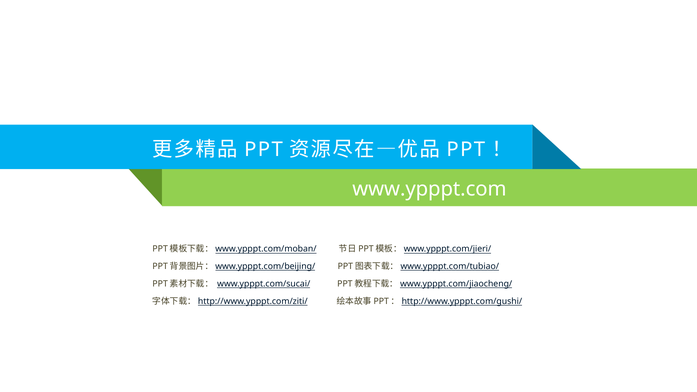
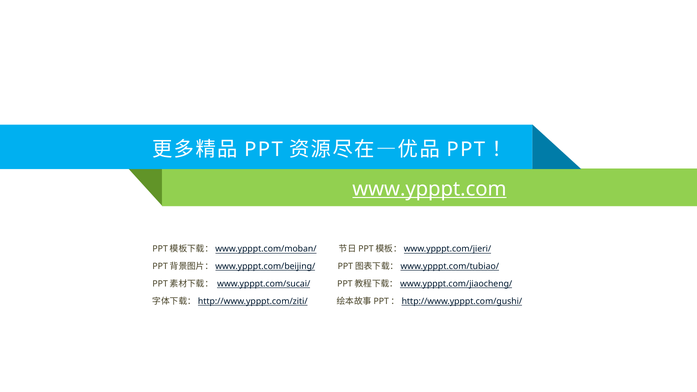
www.ypppt.com underline: none -> present (429, 189)
